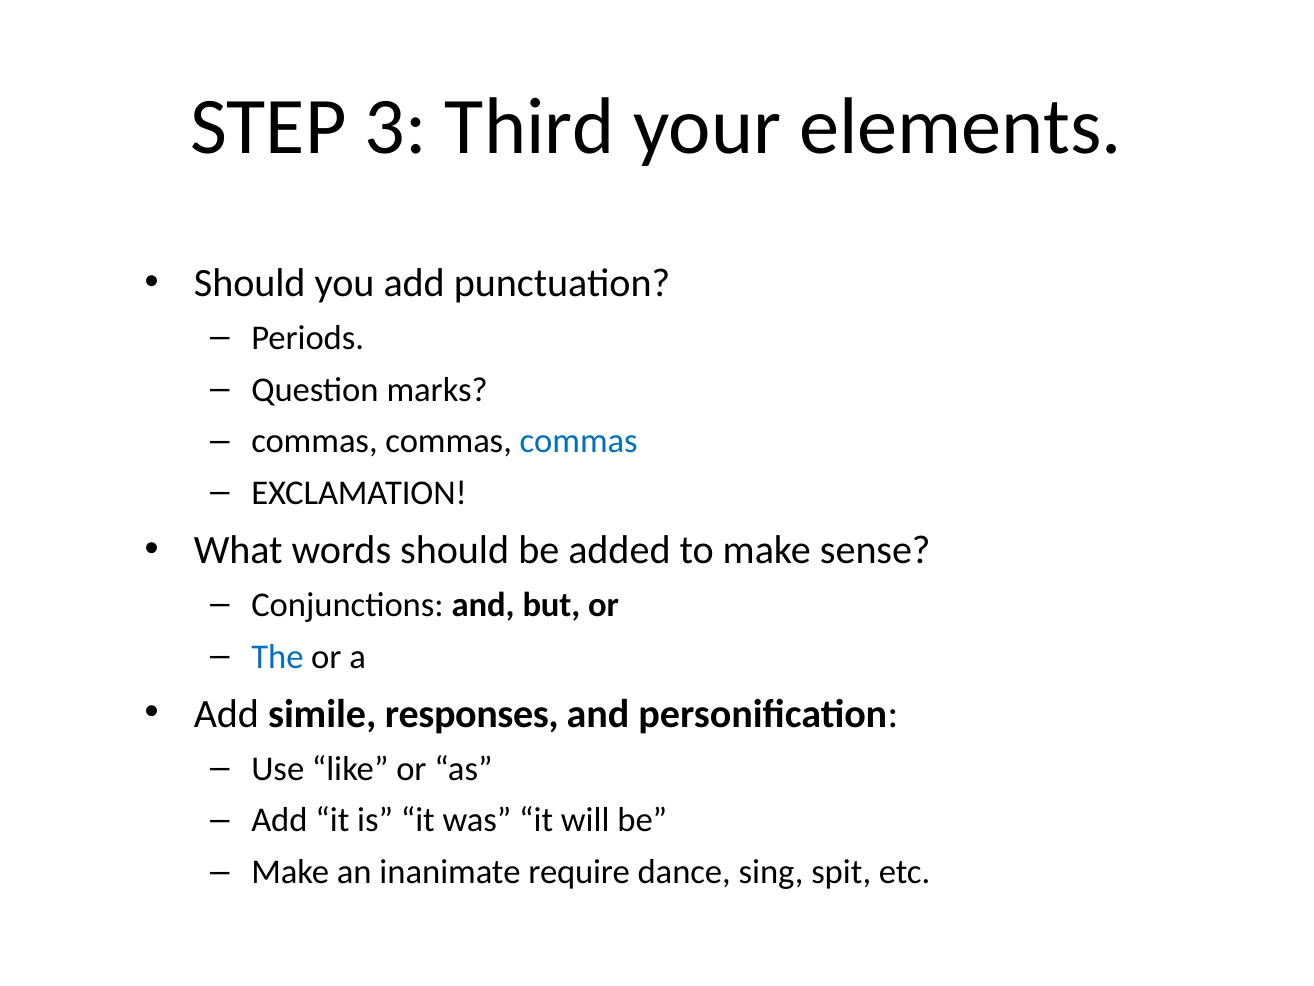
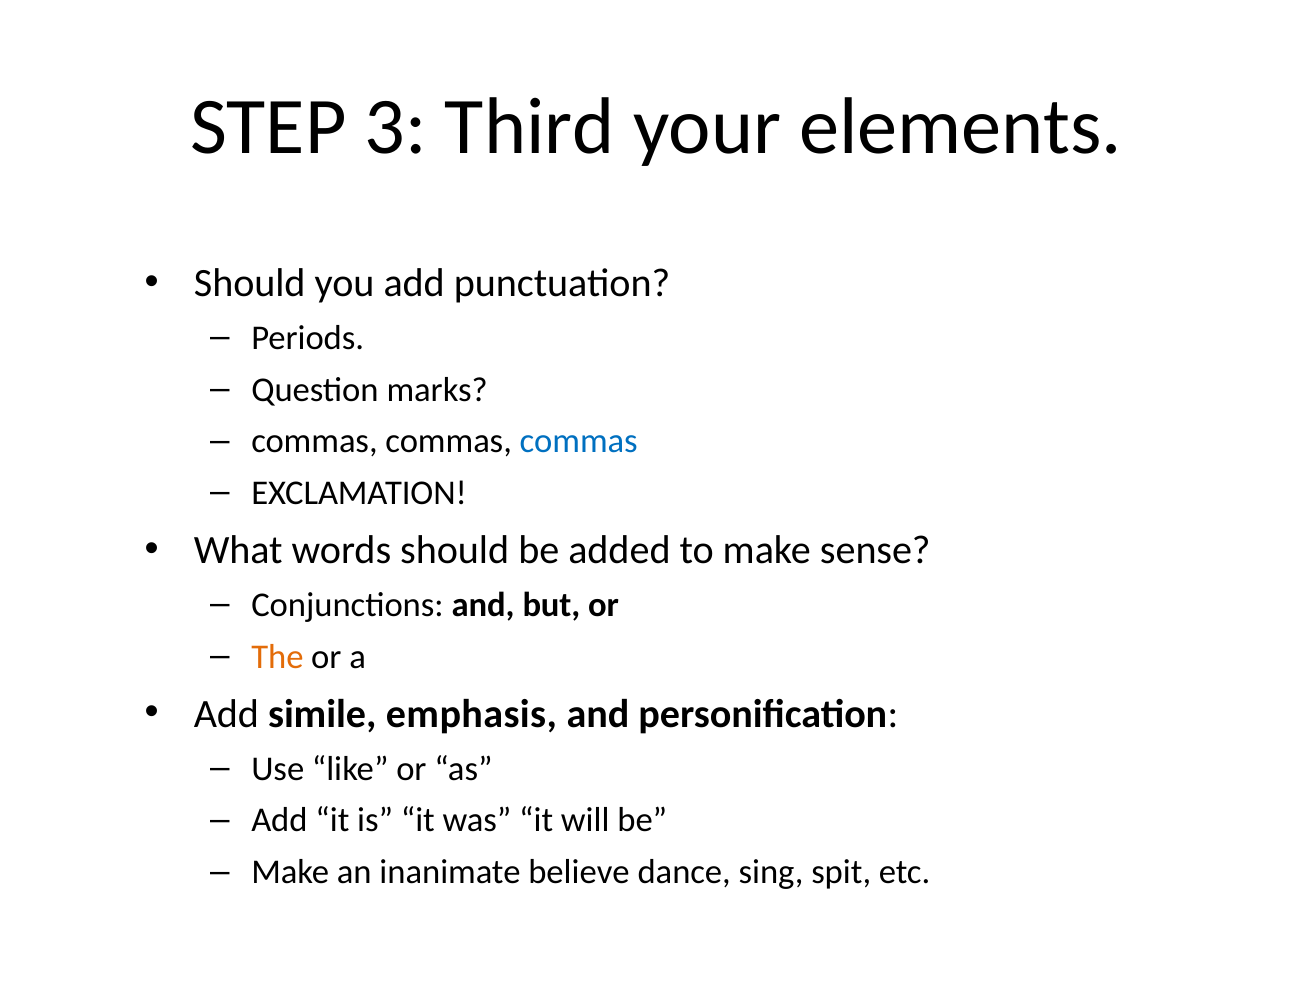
The colour: blue -> orange (277, 657)
responses: responses -> emphasis (471, 714)
require: require -> believe (579, 872)
